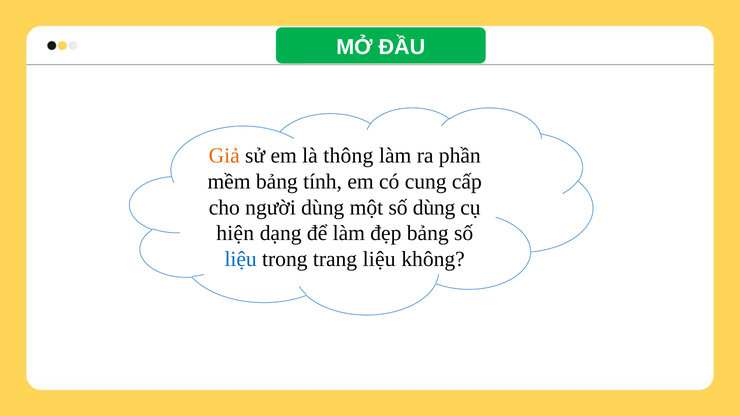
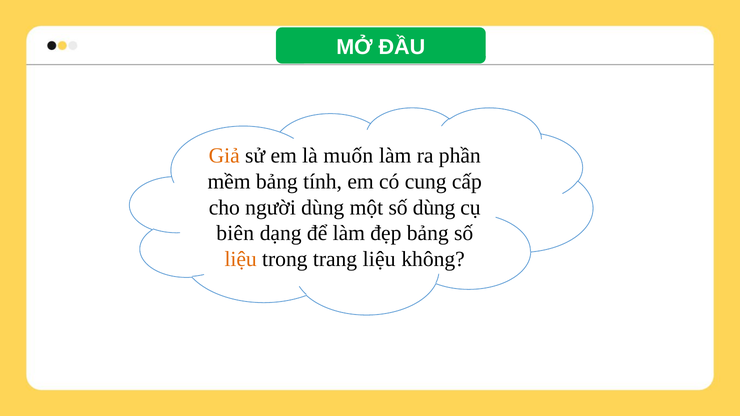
thông: thông -> muốn (348, 156)
hiện: hiện -> biên (235, 233)
liệu colour: blue -> orange (241, 259)
